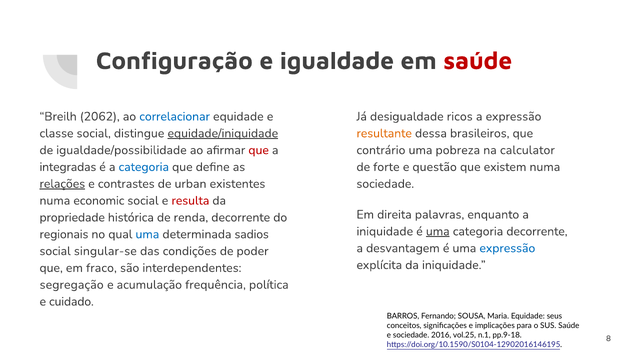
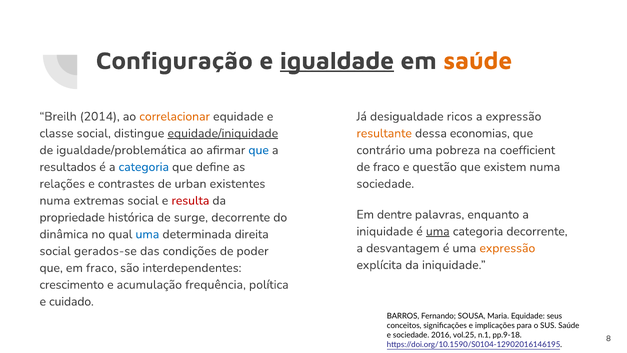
igualdade underline: none -> present (337, 61)
saúde colour: red -> orange (478, 61)
2062: 2062 -> 2014 (100, 116)
correlacionar colour: blue -> orange (175, 116)
brasileiros: brasileiros -> economias (480, 133)
igualdade/possibilidade: igualdade/possibilidade -> igualdade/problemática (121, 150)
que colour: red -> blue (259, 150)
calculator: calculator -> coefficient (527, 150)
integradas: integradas -> resultados (68, 167)
de forte: forte -> fraco (386, 167)
relações underline: present -> none (62, 184)
economic: economic -> extremas (99, 200)
direita: direita -> dentre (395, 214)
renda: renda -> surge (191, 217)
regionais: regionais -> dinâmica (64, 234)
sadios: sadios -> direita (252, 234)
expressão colour: blue -> orange (507, 248)
singular-se: singular-se -> gerados-se (105, 251)
segregação: segregação -> crescimento (72, 284)
